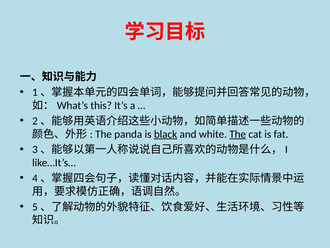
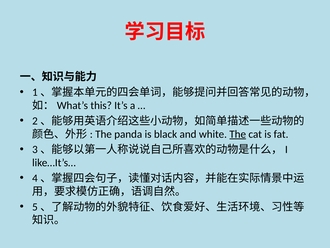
black underline: present -> none (166, 134)
